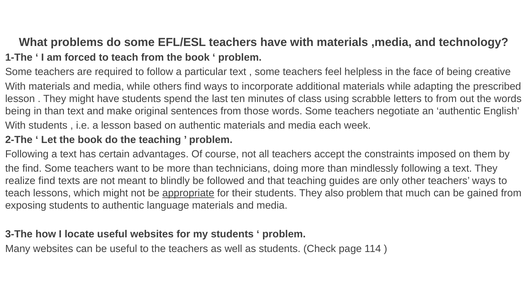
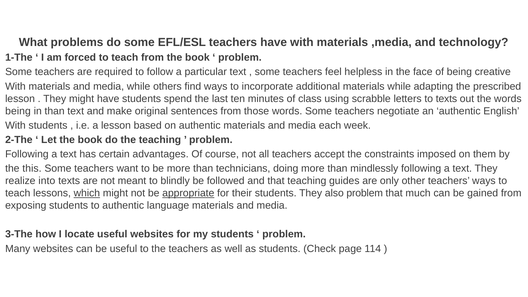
to from: from -> texts (446, 99)
the find: find -> this (32, 169)
realize find: find -> into (47, 181)
which underline: none -> present (87, 193)
